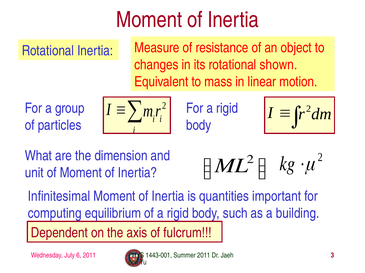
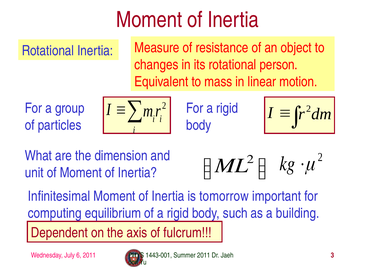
shown: shown -> person (279, 65)
quantities: quantities -> tomorrow (224, 197)
